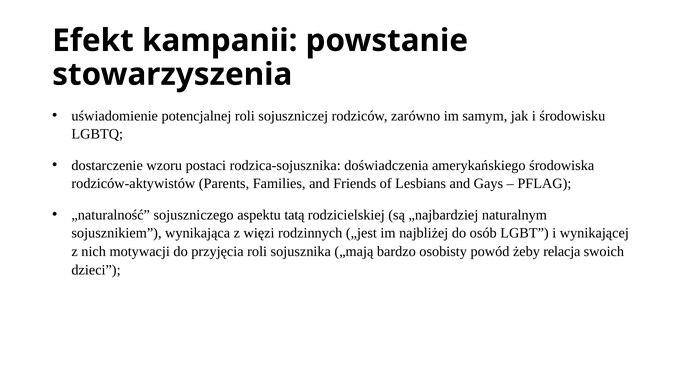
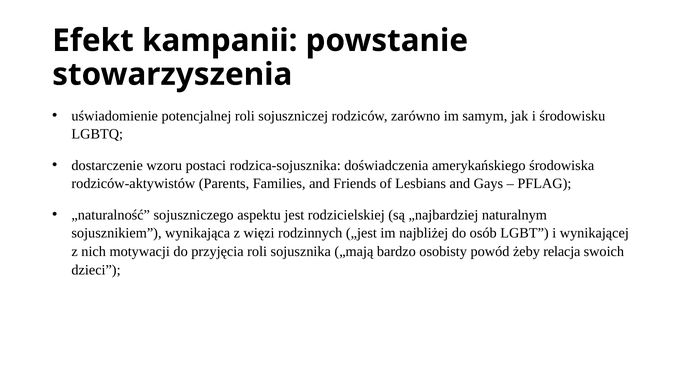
tatą: tatą -> jest (294, 215)
